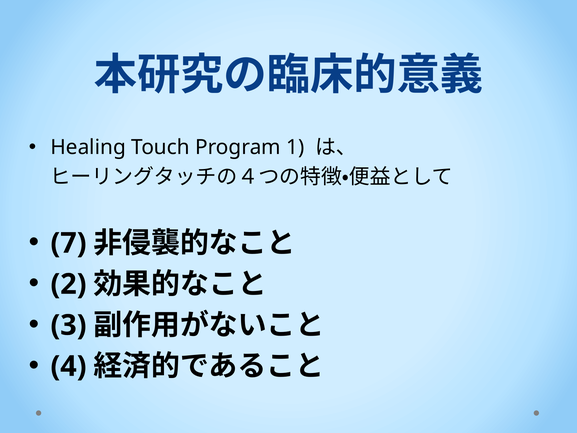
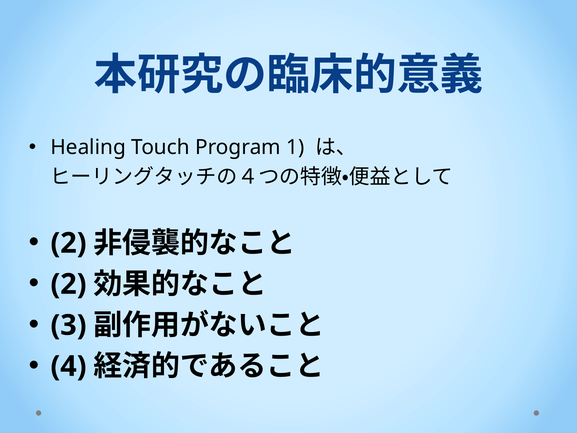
7: 7 -> 2 (69, 243)
